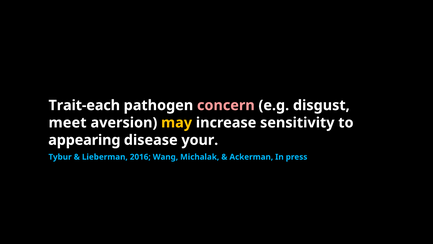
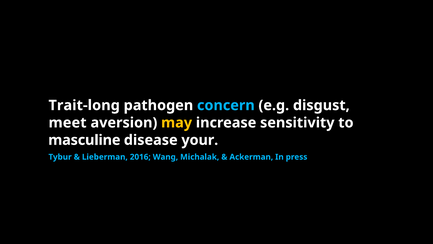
Trait-each: Trait-each -> Trait-long (84, 105)
concern colour: pink -> light blue (226, 105)
appearing: appearing -> masculine (84, 140)
